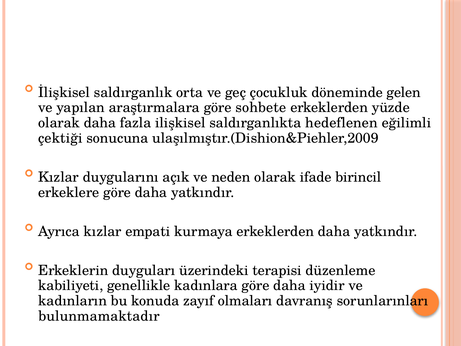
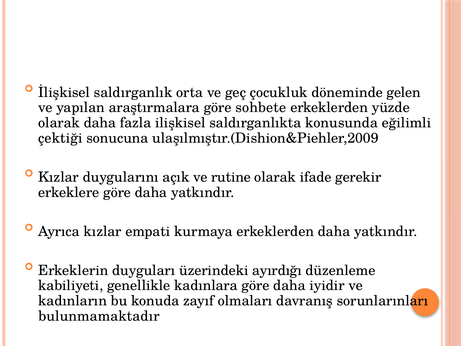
hedeflenen: hedeflenen -> konusunda (342, 123)
neden: neden -> rutine (231, 177)
birincil: birincil -> gerekir (358, 177)
terapisi: terapisi -> ayırdığı (277, 270)
